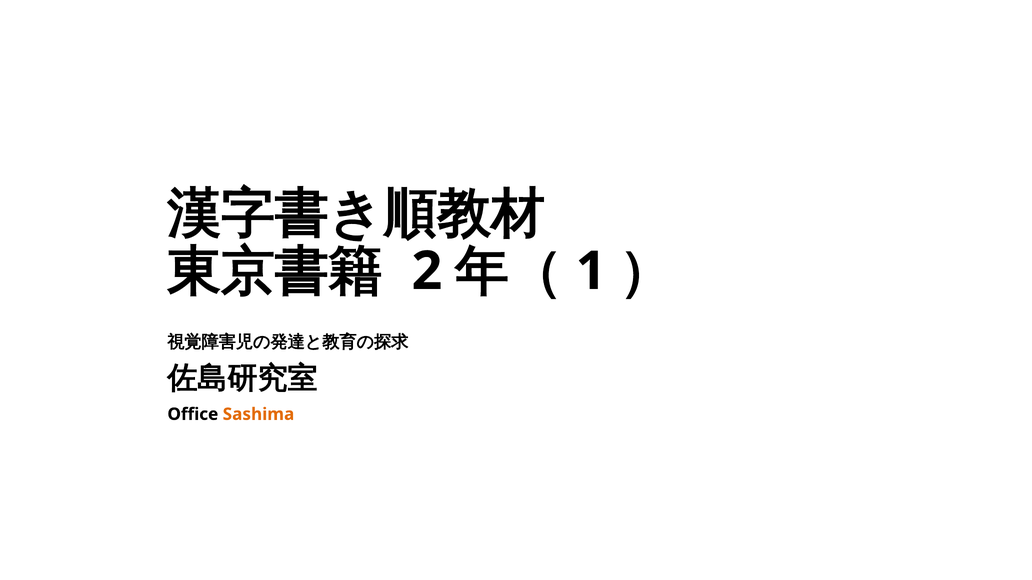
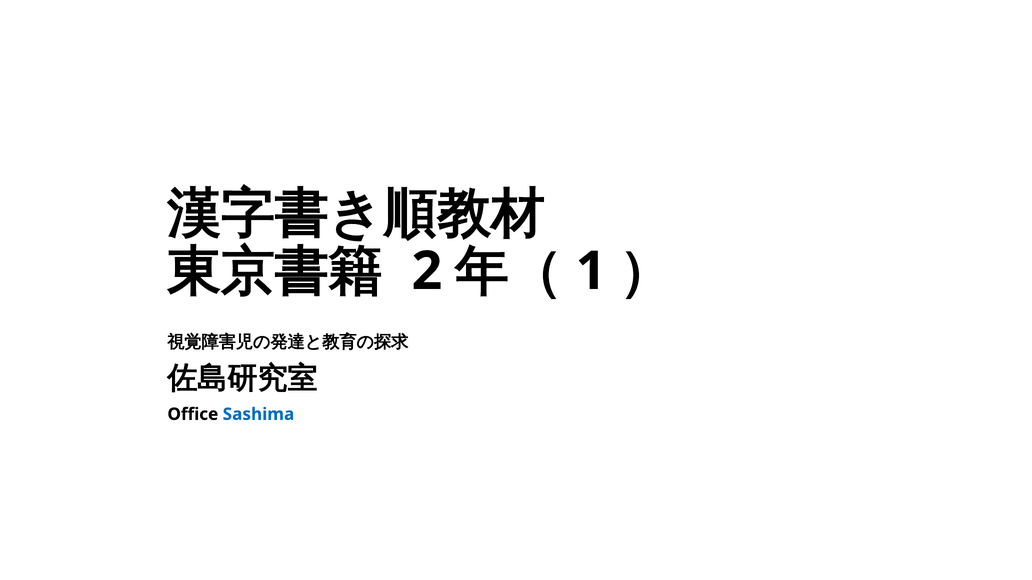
Sashima colour: orange -> blue (258, 415)
